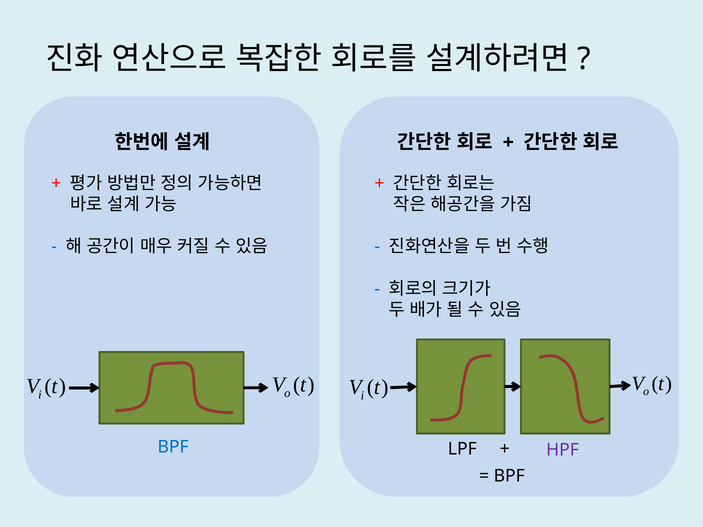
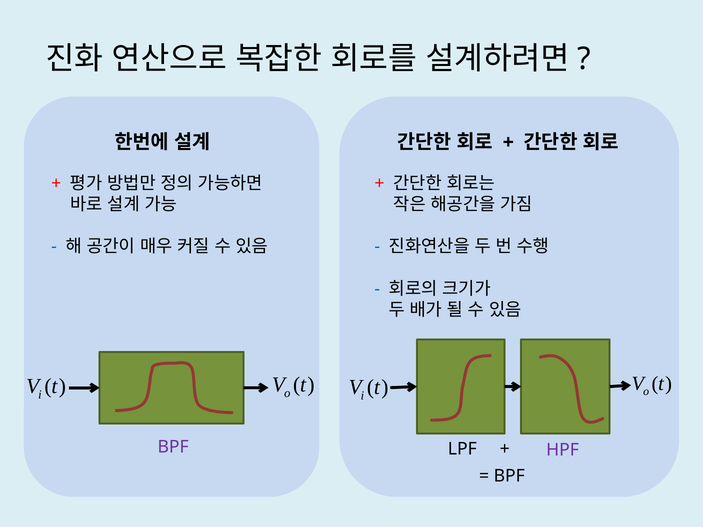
BPF colour: blue -> purple (173, 447)
